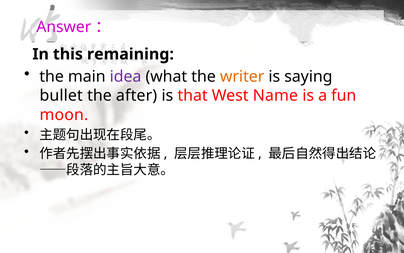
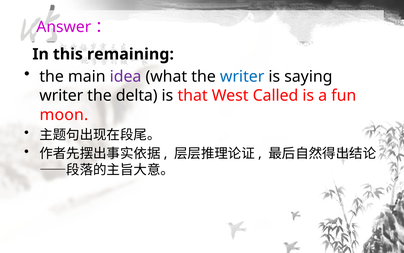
writer colour: orange -> blue (242, 76)
bullet: bullet -> writer (61, 95)
after: after -> delta (137, 95)
Name: Name -> Called (275, 95)
